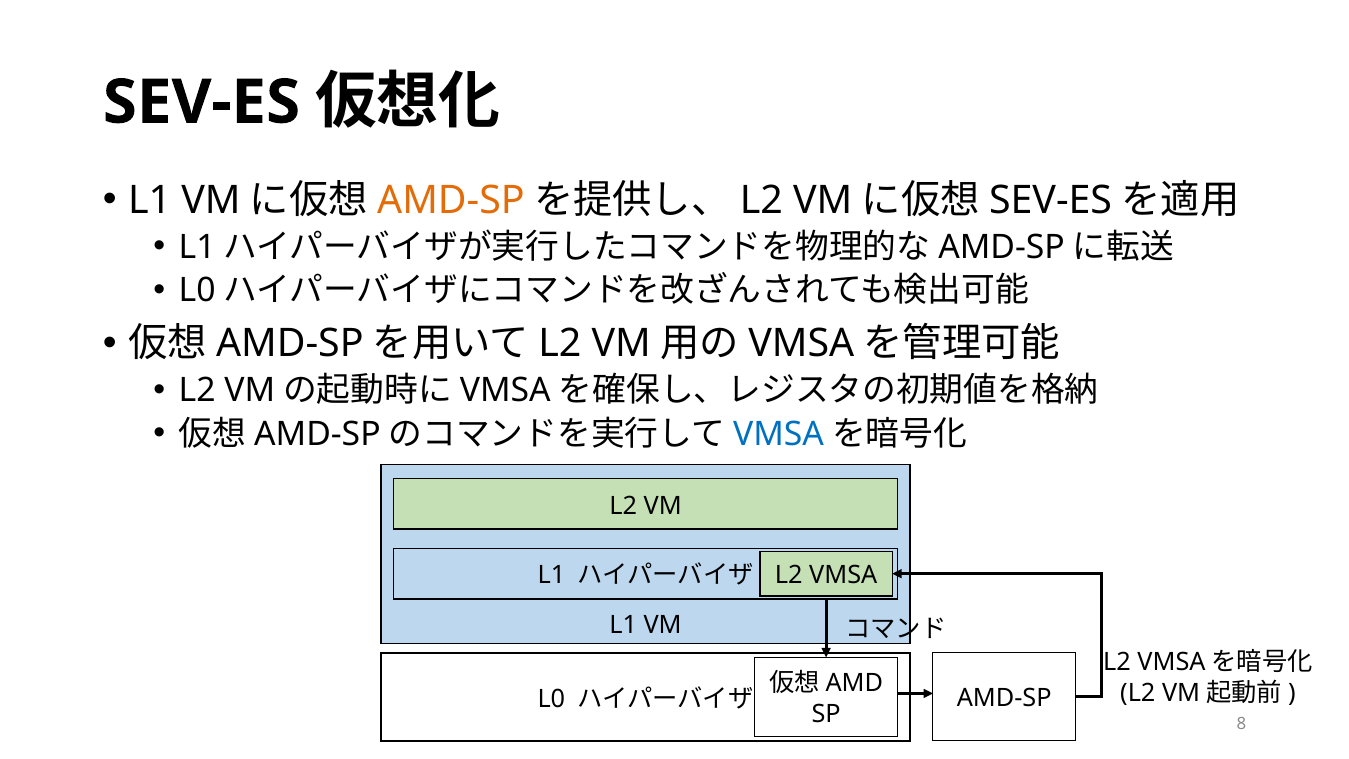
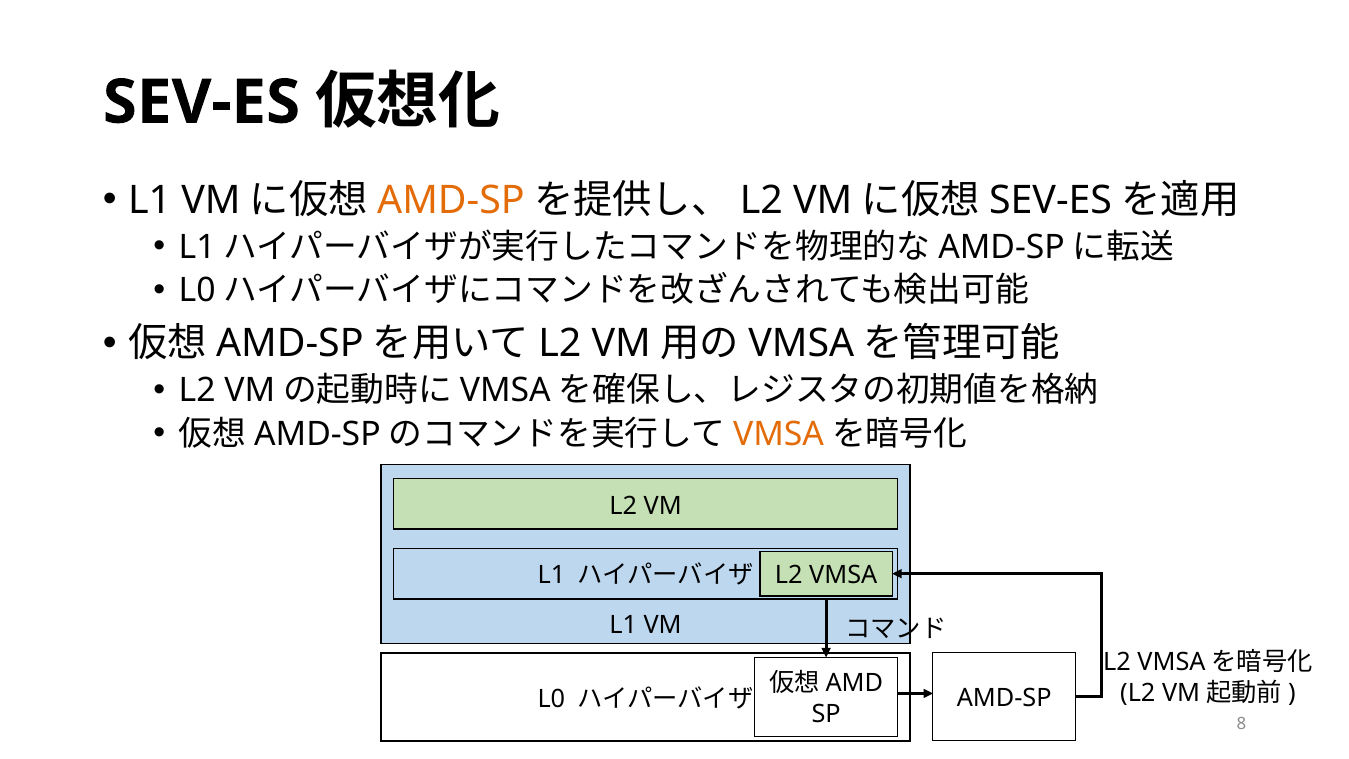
VMSA colour: blue -> orange (779, 434)
